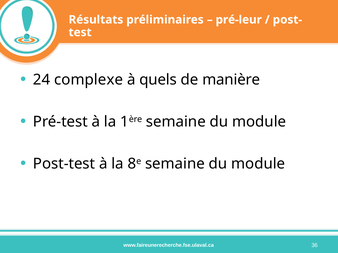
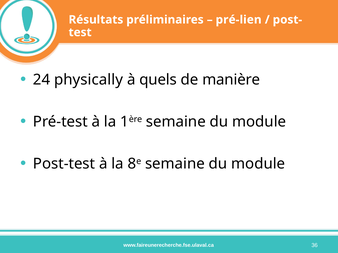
pré-leur: pré-leur -> pré-lien (239, 20)
complexe: complexe -> physically (89, 80)
